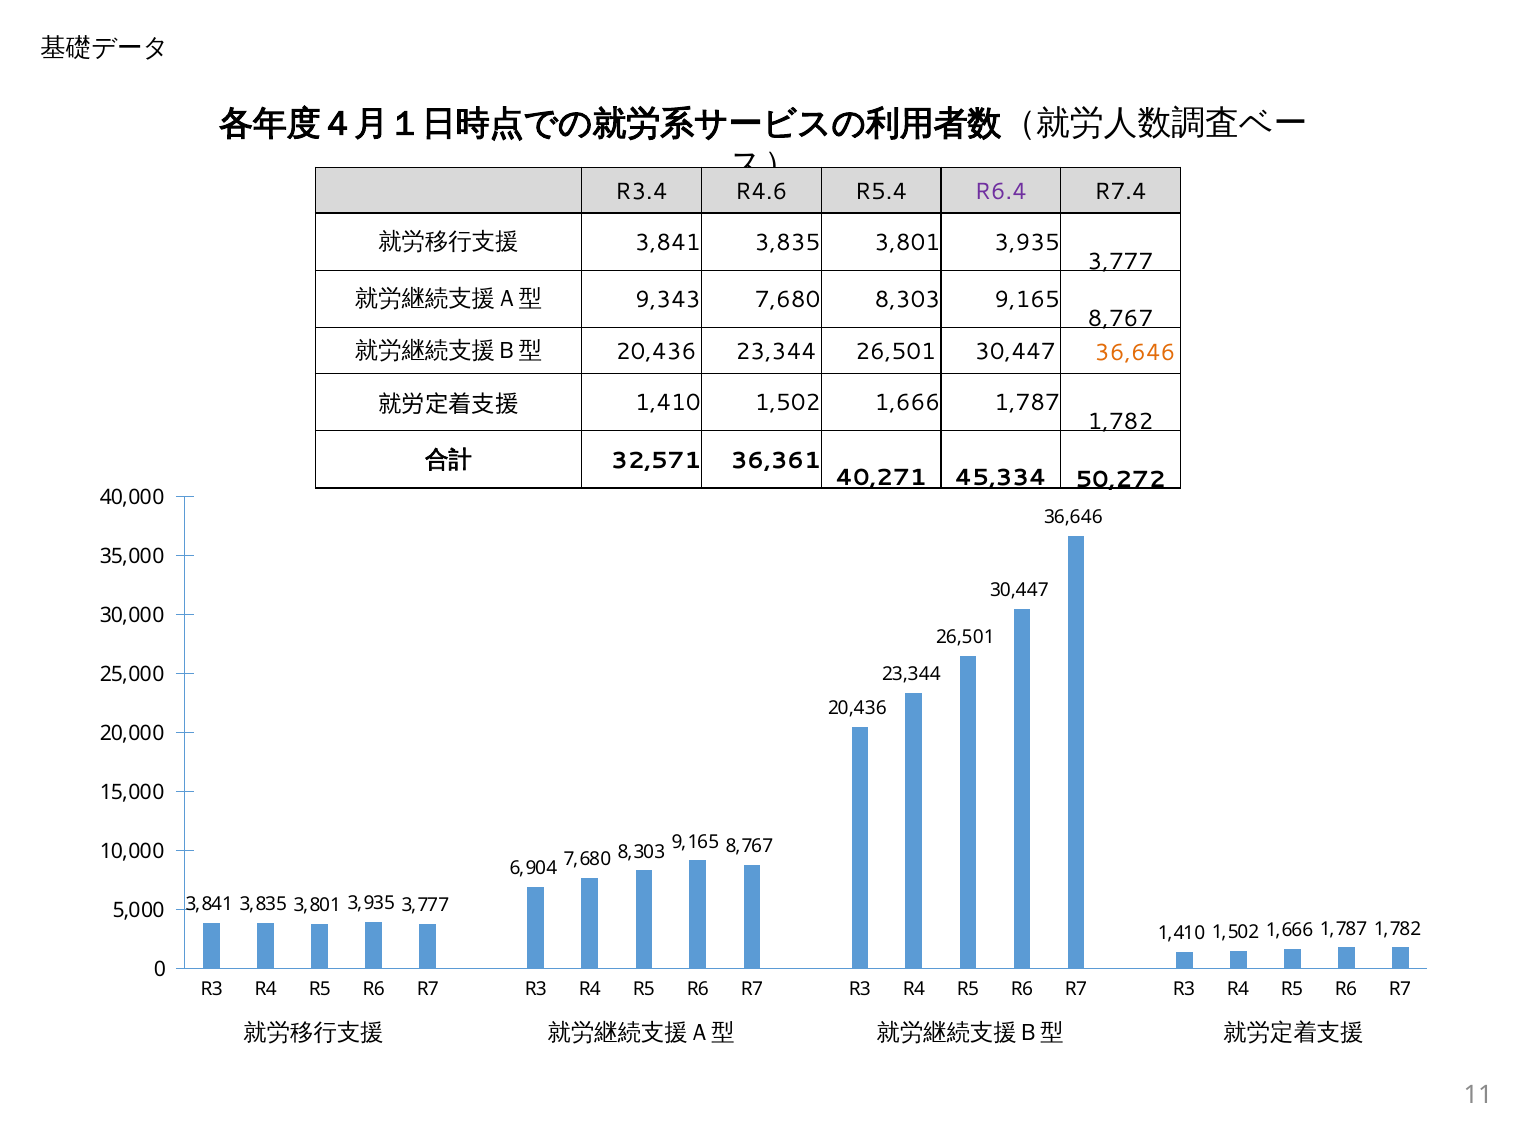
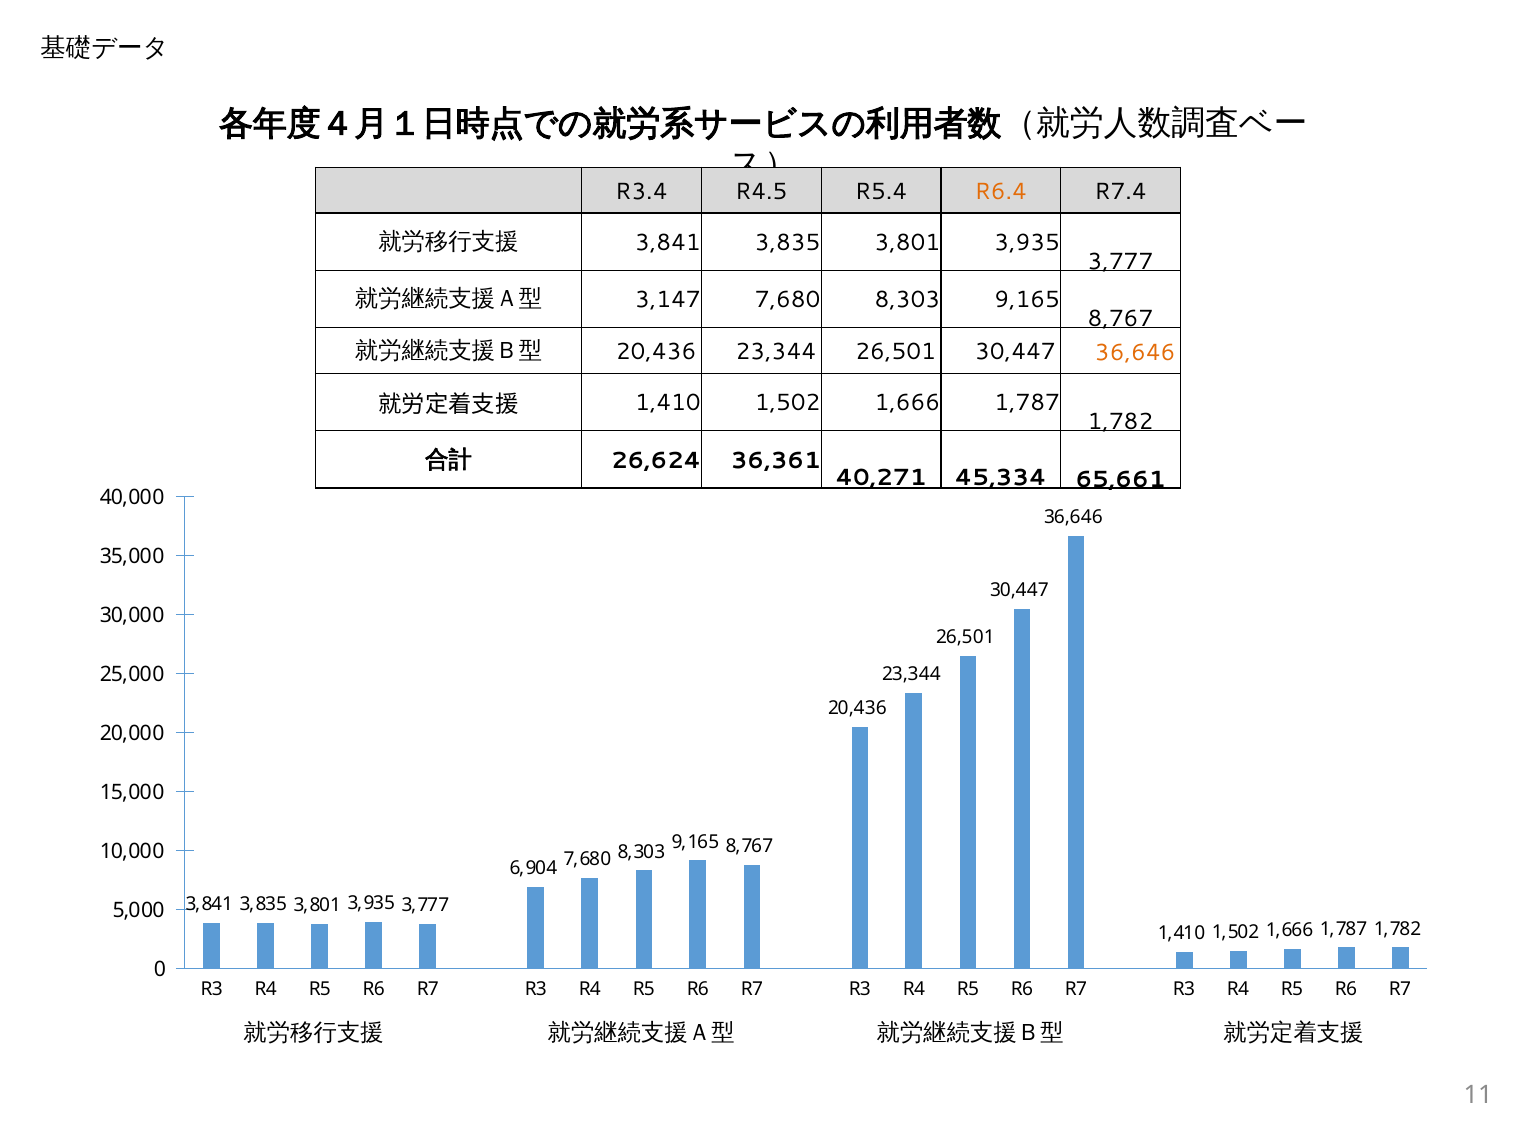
R4.6: R4.6 -> R4.5 (761, 191)
R6.4 colour: purple -> orange (1001, 191)
9,343: 9,343 -> 3,147 (668, 300)
32,571: 32,571 -> 26,624 (656, 460)
50,272: 50,272 -> 65,661 (1120, 479)
